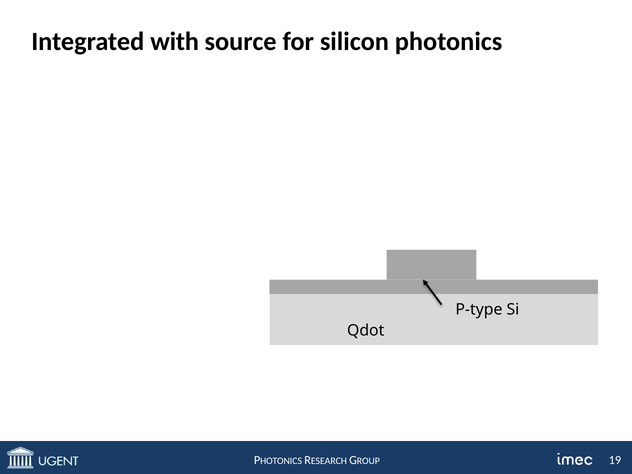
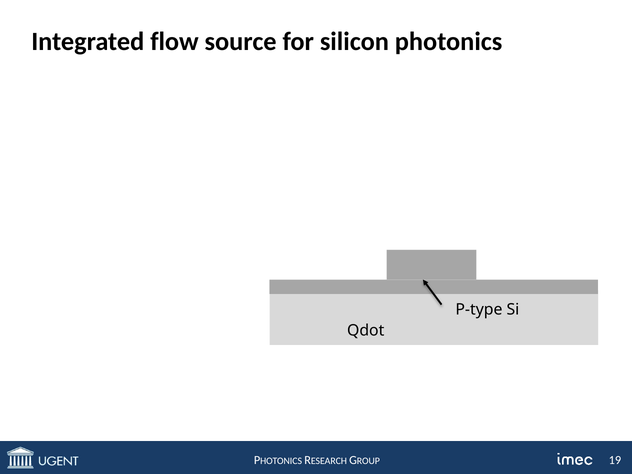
with: with -> flow (174, 42)
